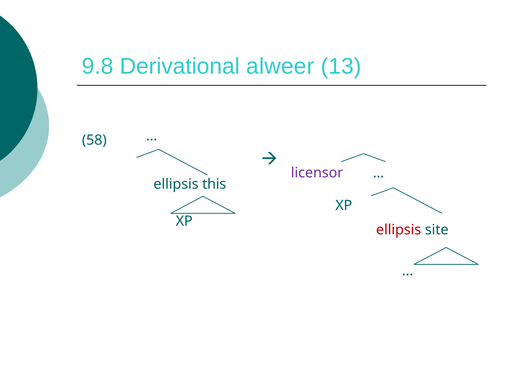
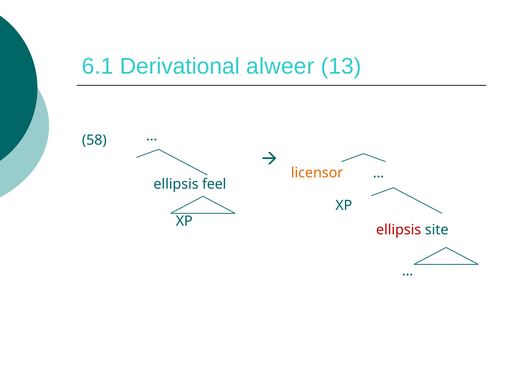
9.8: 9.8 -> 6.1 (98, 66)
licensor colour: purple -> orange (317, 173)
this: this -> feel (214, 184)
